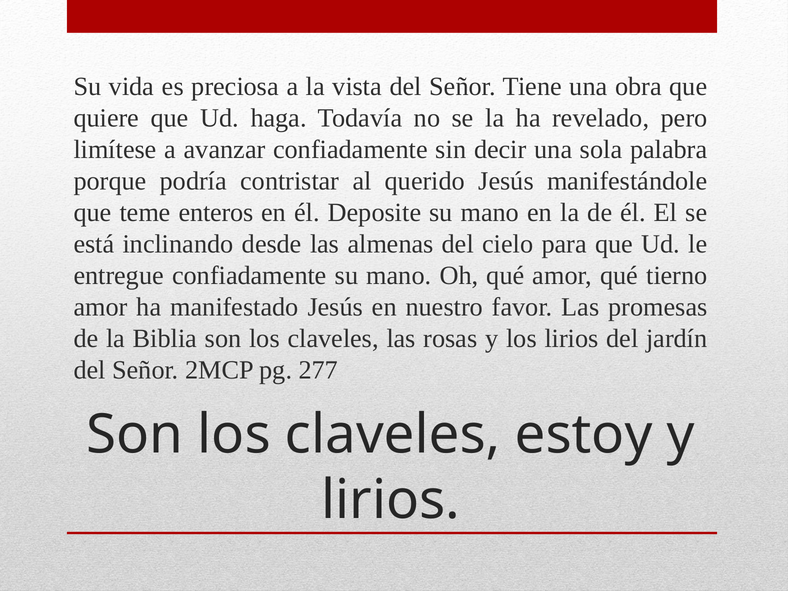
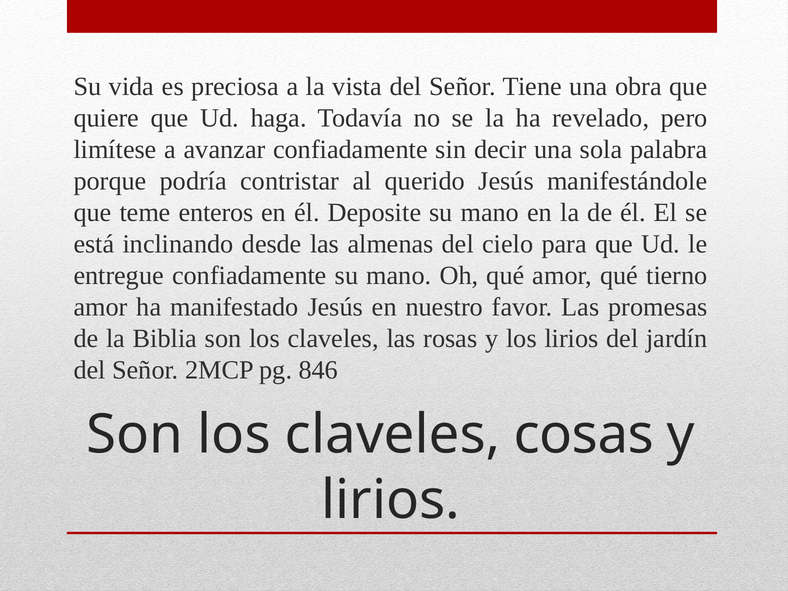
277: 277 -> 846 (318, 370)
estoy: estoy -> cosas (584, 435)
